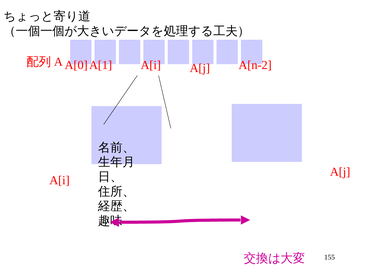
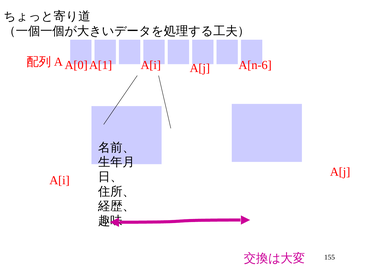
A[n-2: A[n-2 -> A[n-6 (255, 65)
